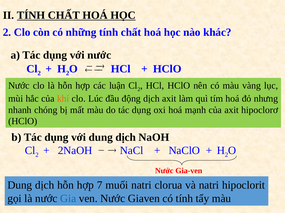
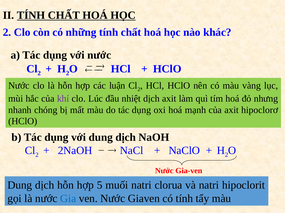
khí colour: orange -> purple (63, 99)
động: động -> nhiệt (131, 99)
7: 7 -> 5 (100, 186)
